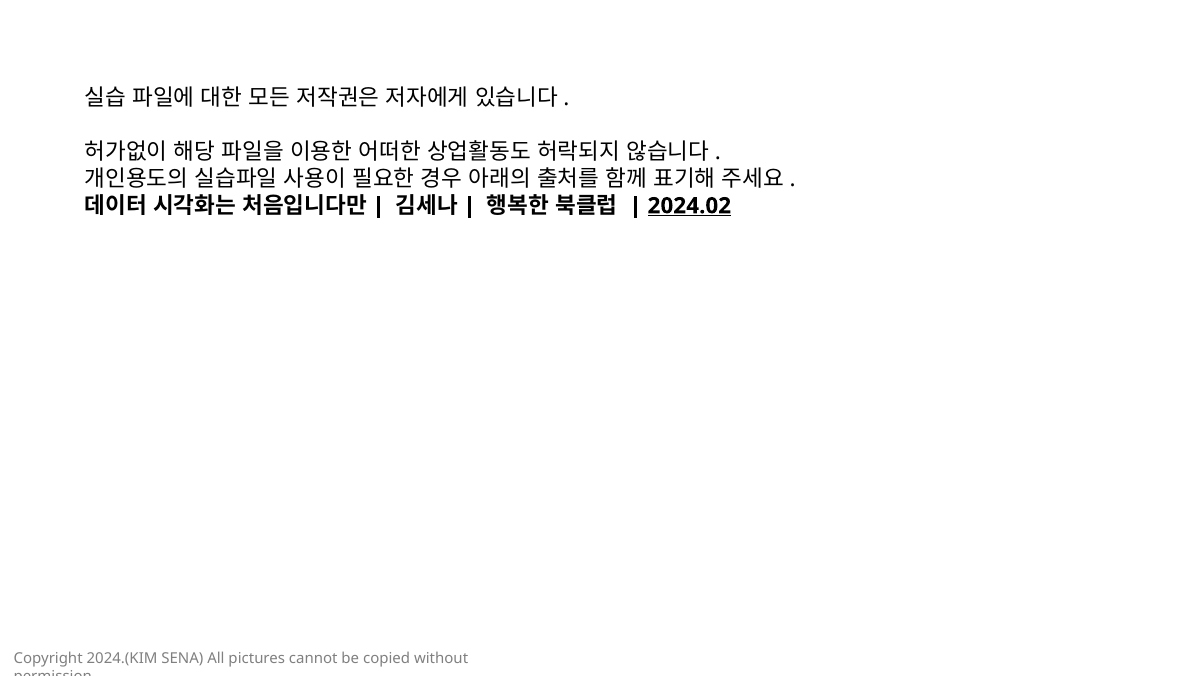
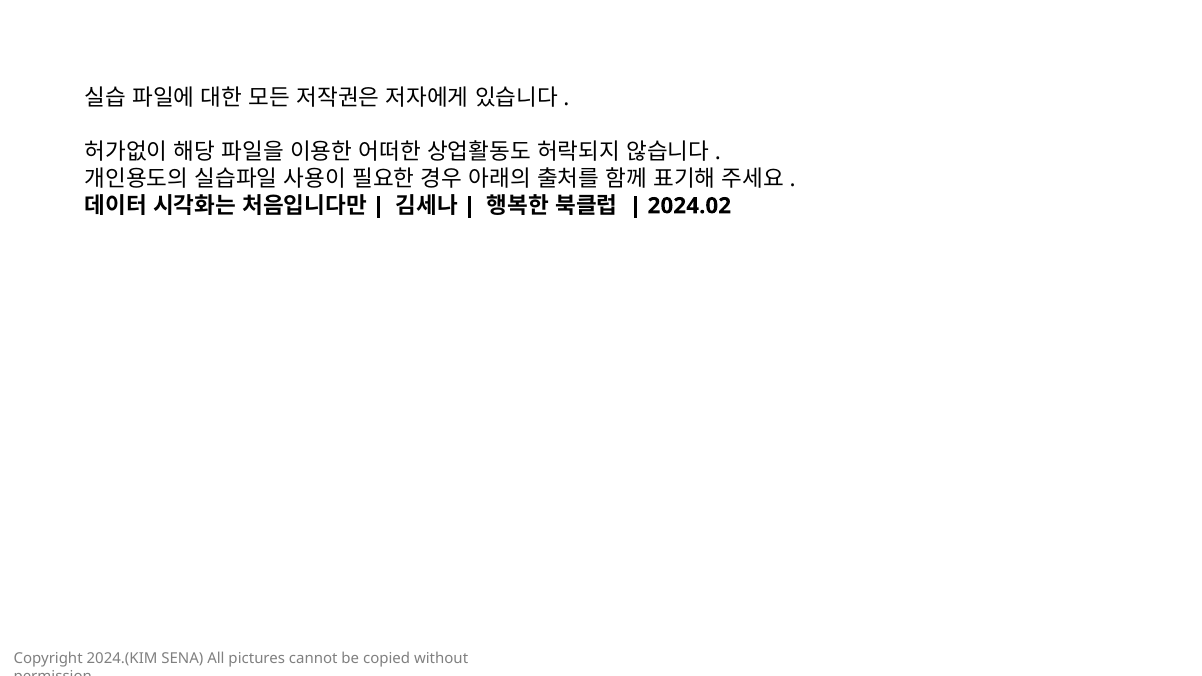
2024.02 underline: present -> none (689, 206)
